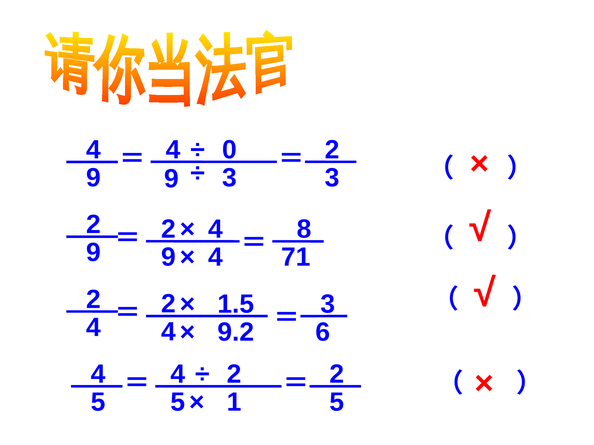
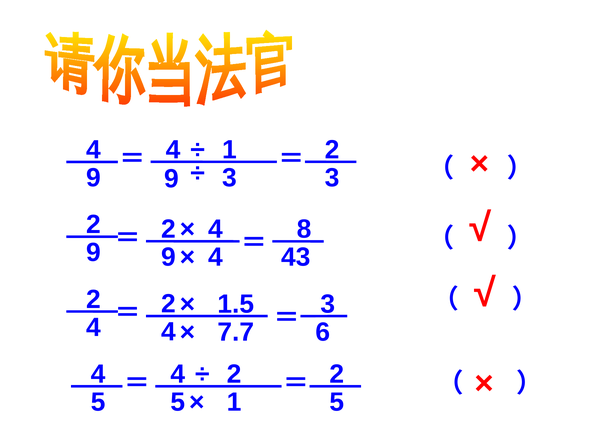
0: 0 -> 1 (229, 150)
71: 71 -> 43 (296, 257)
9.2: 9.2 -> 7.7 (236, 332)
